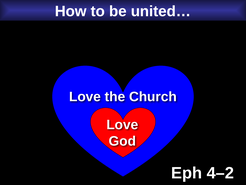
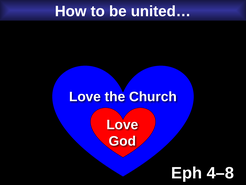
4–2: 4–2 -> 4–8 (220, 173)
